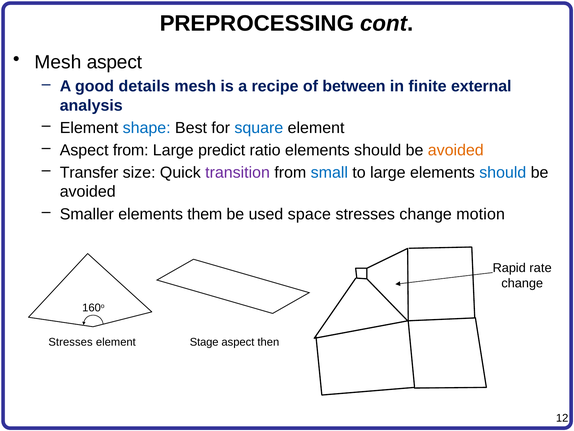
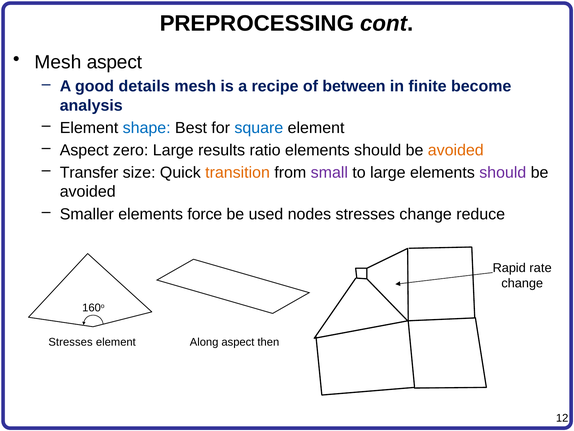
external: external -> become (481, 86)
Aspect from: from -> zero (131, 150)
predict: predict -> results (222, 150)
transition colour: purple -> orange (238, 172)
small colour: blue -> purple (329, 172)
should colour: blue -> purple (503, 172)
them: them -> force (205, 214)
space: space -> nodes (309, 214)
motion: motion -> reduce (481, 214)
Stage: Stage -> Along (204, 342)
